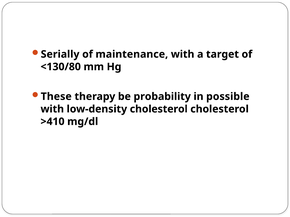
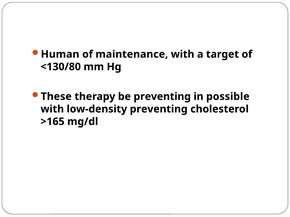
Serially: Serially -> Human (60, 54)
be probability: probability -> preventing (162, 97)
low-density cholesterol: cholesterol -> preventing (159, 109)
>410: >410 -> >165 (53, 122)
